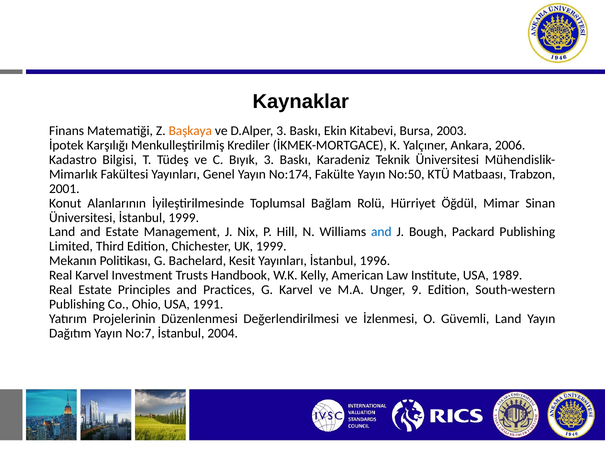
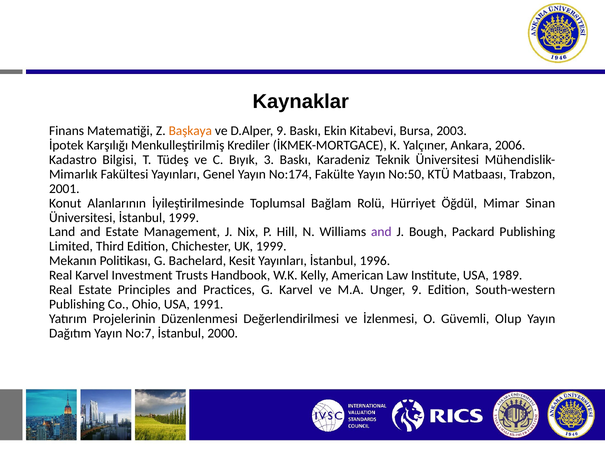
D.Alper 3: 3 -> 9 (281, 131)
and colour: blue -> purple (381, 232)
Güvemli Land: Land -> Olup (508, 319)
2004: 2004 -> 2000 (223, 334)
